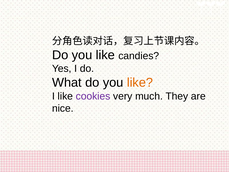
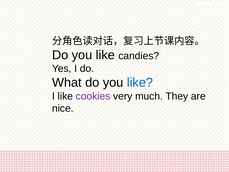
like colour: orange -> blue (140, 82)
